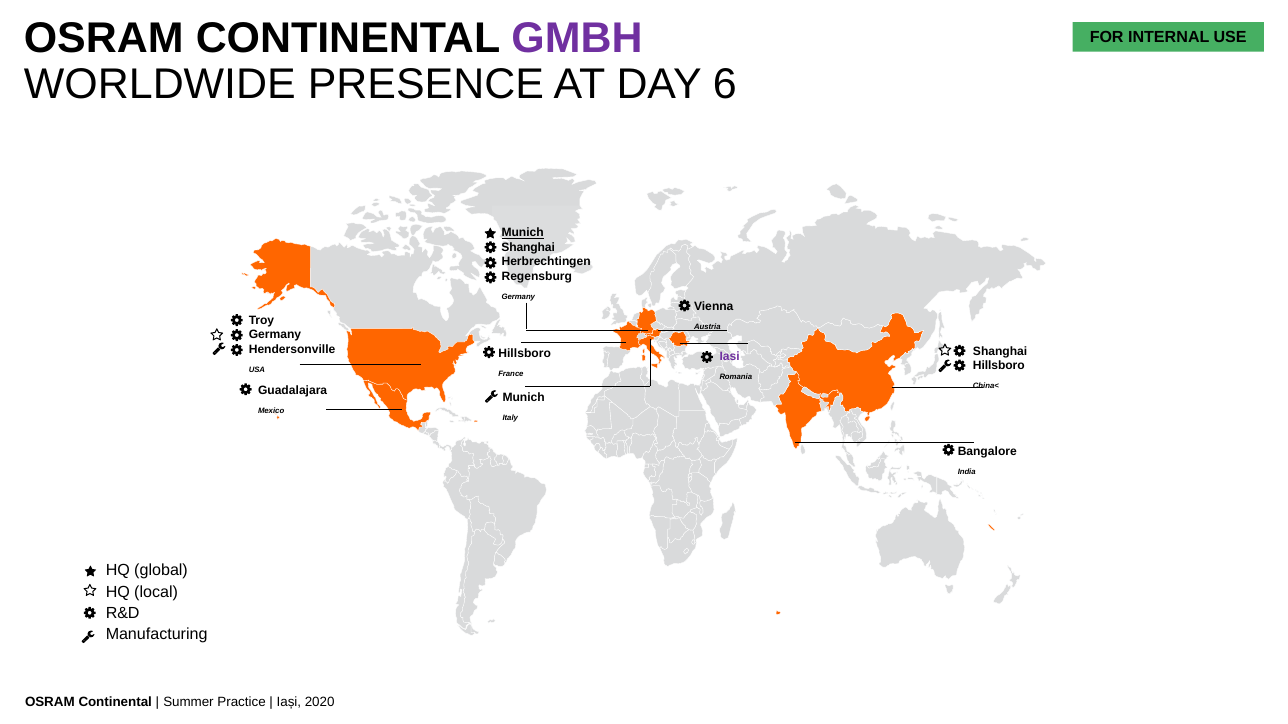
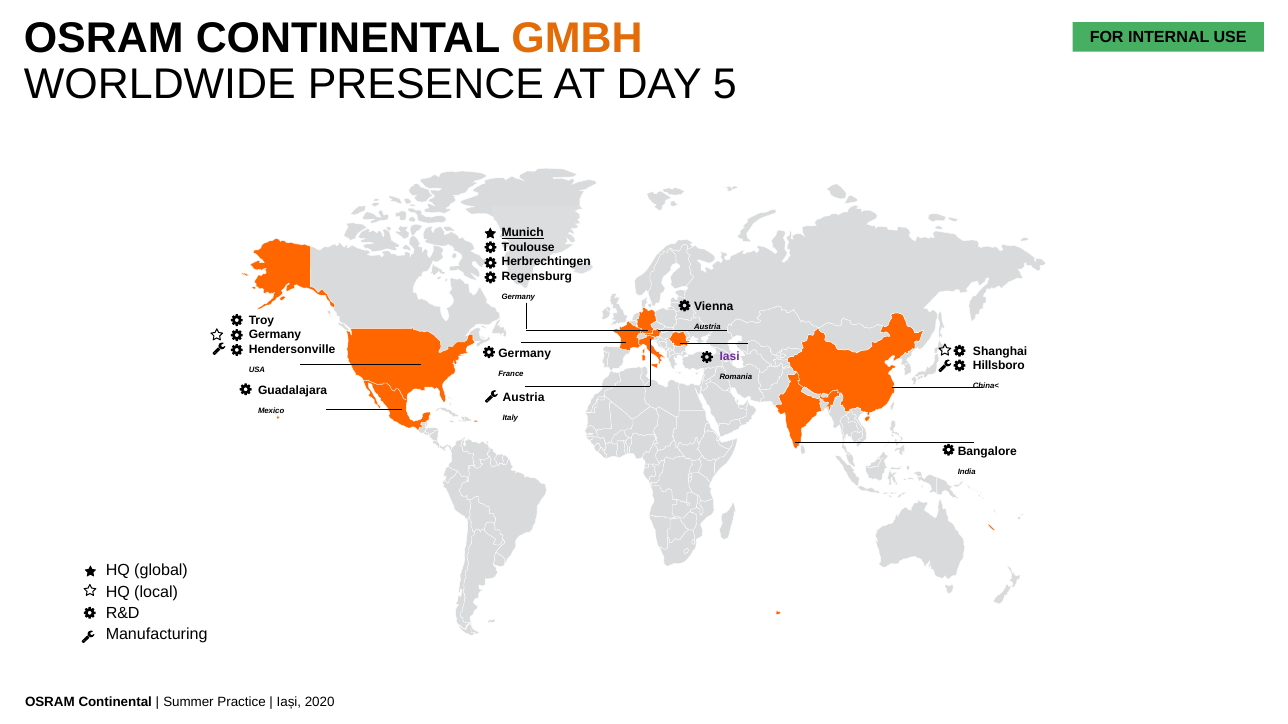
GMBH colour: purple -> orange (577, 38)
6: 6 -> 5 (725, 85)
Shanghai: Shanghai -> Toulouse (528, 248)
Hillsboro: Hillsboro -> Germany (525, 354)
Munich: Munich -> Austria (524, 397)
